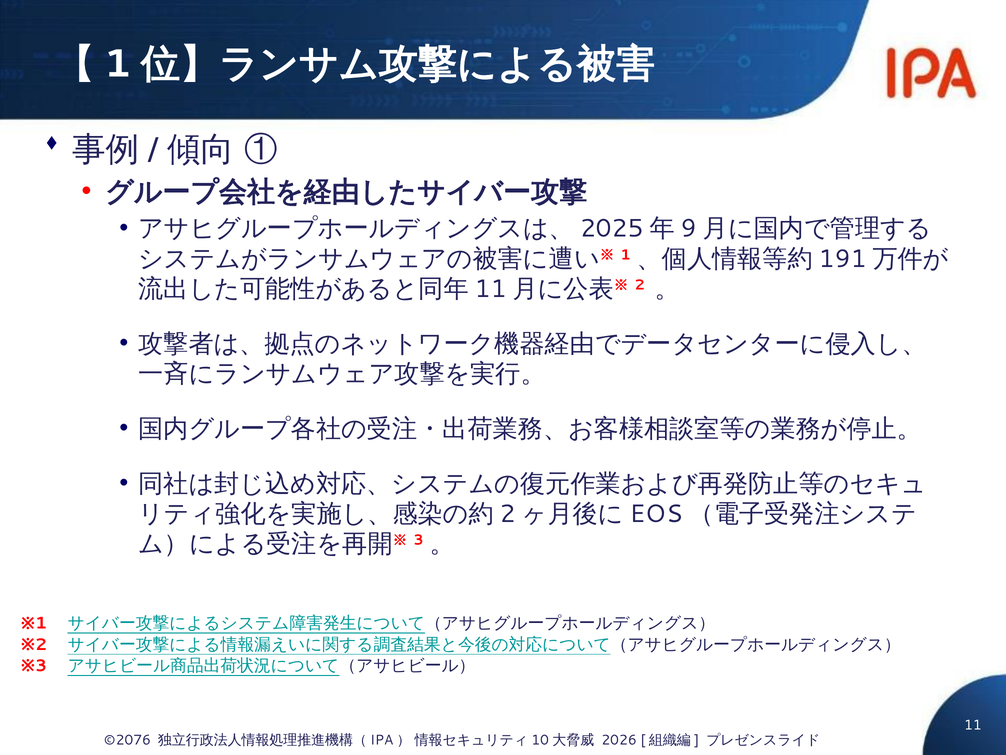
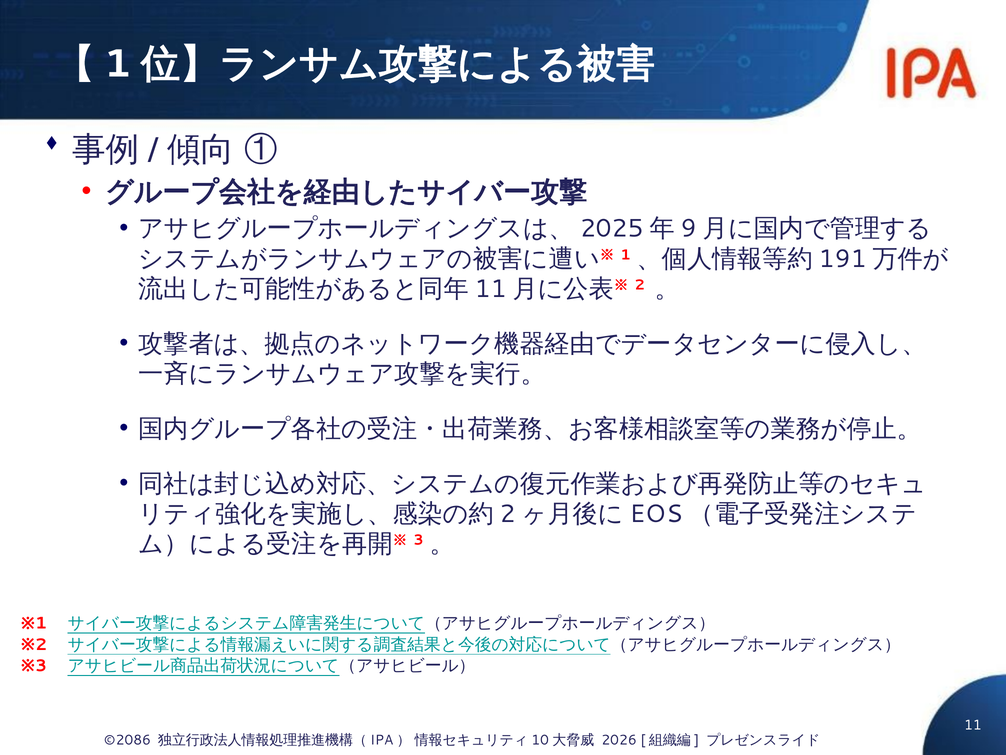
©2076: ©2076 -> ©2086 (127, 740)
